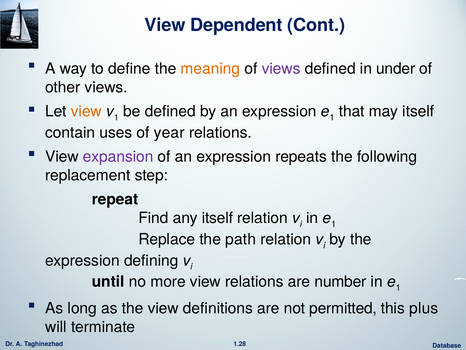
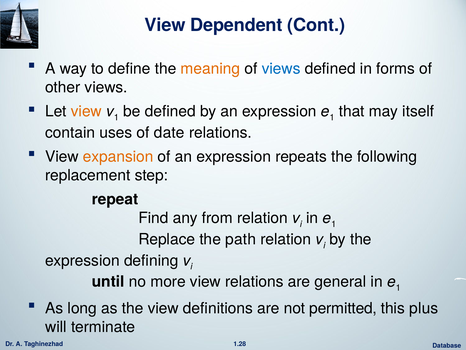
views colour: purple -> blue (281, 68)
under: under -> forms (396, 68)
year: year -> date (169, 132)
expansion colour: purple -> orange (118, 156)
any itself: itself -> from (217, 218)
number: number -> general (340, 281)
